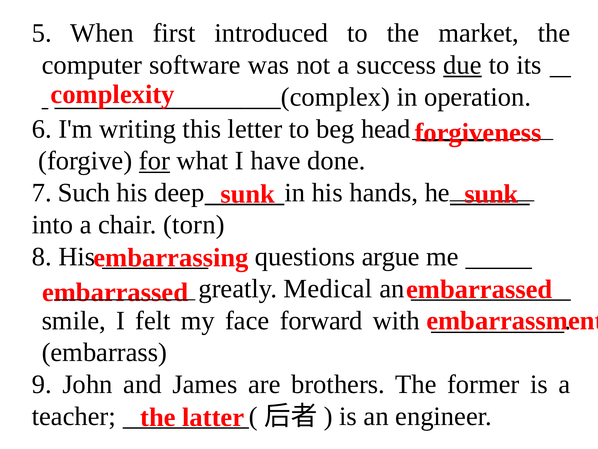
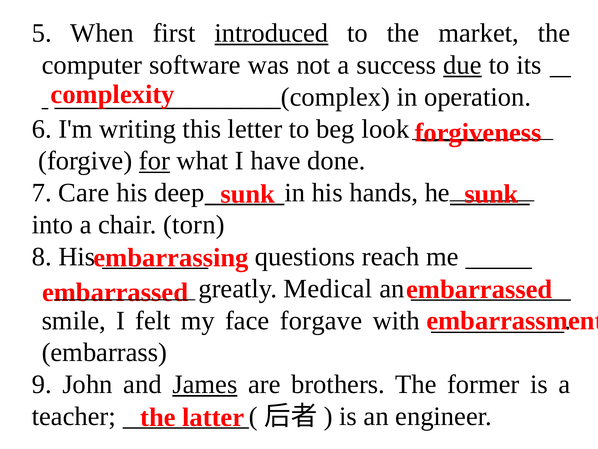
introduced underline: none -> present (271, 33)
head: head -> look (385, 129)
Such: Such -> Care (84, 193)
argue: argue -> reach (391, 256)
forward: forward -> forgave (321, 320)
James underline: none -> present (205, 384)
